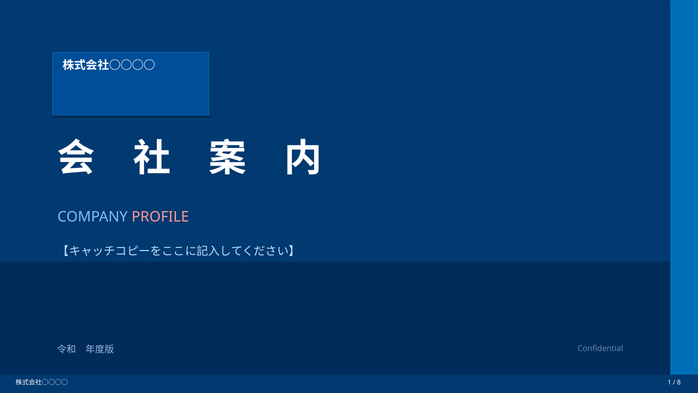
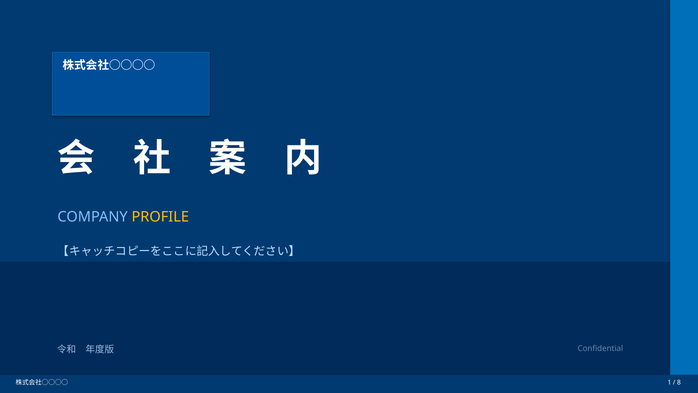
PROFILE colour: pink -> yellow (160, 217)
